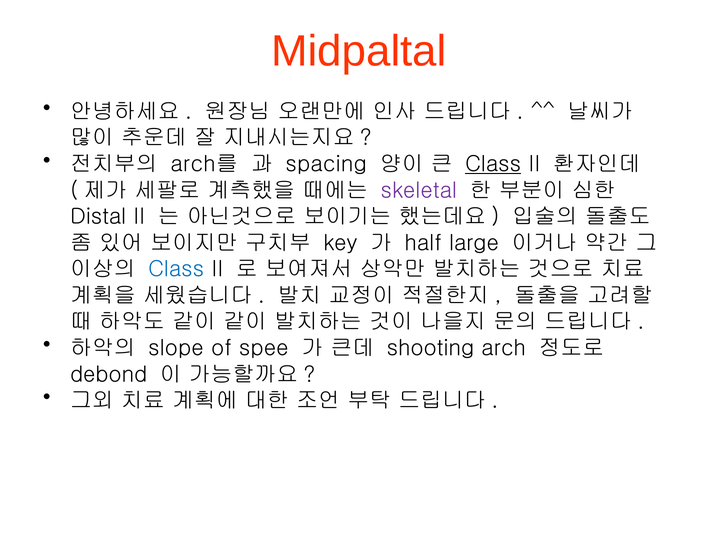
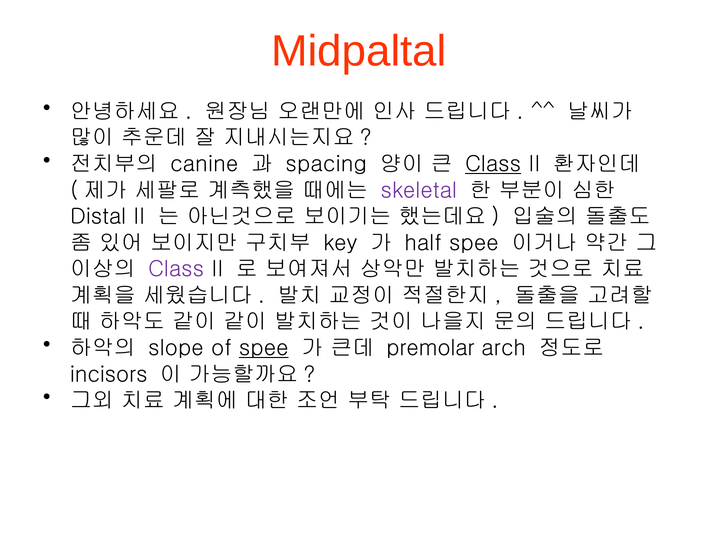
arch를: arch를 -> canine (204, 164)
half large: large -> spee (474, 243)
Class colour: blue -> purple (176, 269)
spee underline: none -> present (264, 348)
shooting: shooting -> premolar (431, 348)
debond: debond -> incisors (109, 375)
